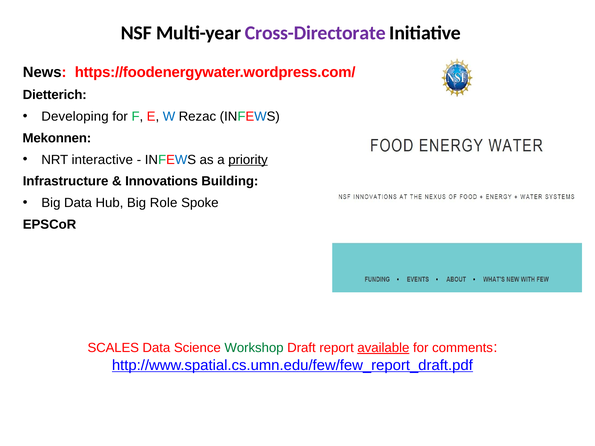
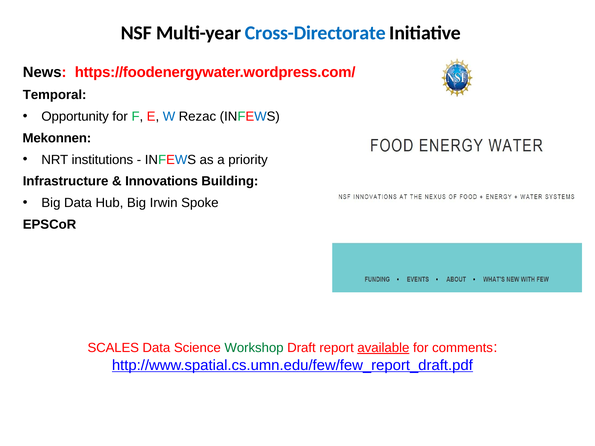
Cross-Directorate colour: purple -> blue (315, 33)
Dietterich: Dietterich -> Temporal (55, 95)
Developing: Developing -> Opportunity (75, 116)
interactive: interactive -> institutions (102, 160)
priority underline: present -> none (248, 160)
Role: Role -> Irwin (164, 203)
